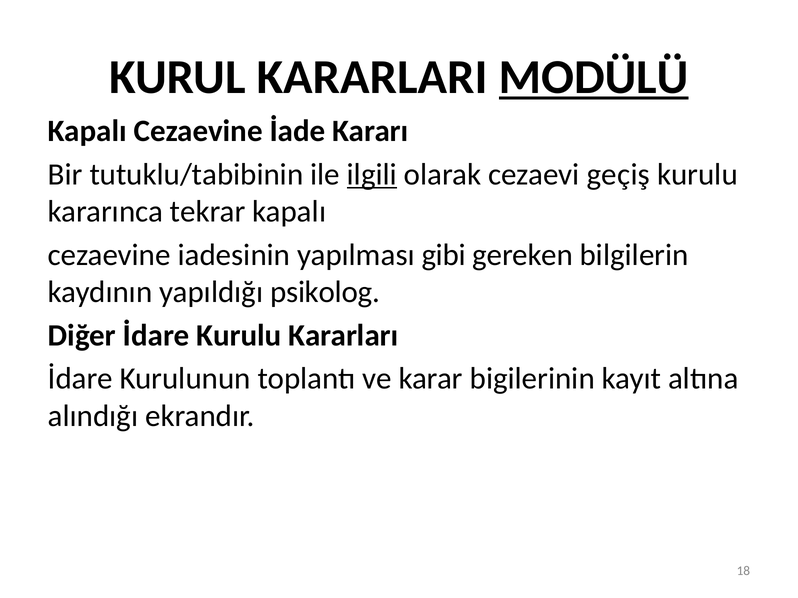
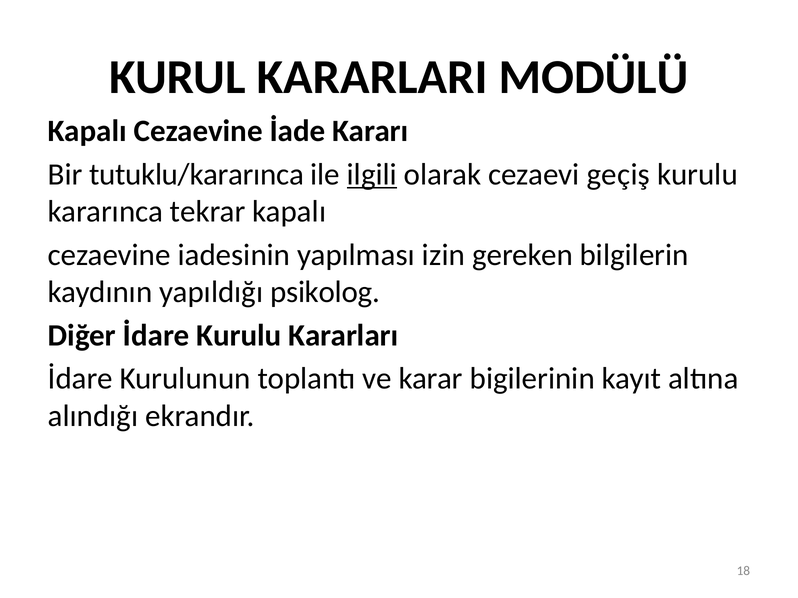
MODÜLÜ underline: present -> none (594, 77)
tutuklu/tabibinin: tutuklu/tabibinin -> tutuklu/kararınca (197, 175)
gibi: gibi -> izin (443, 255)
